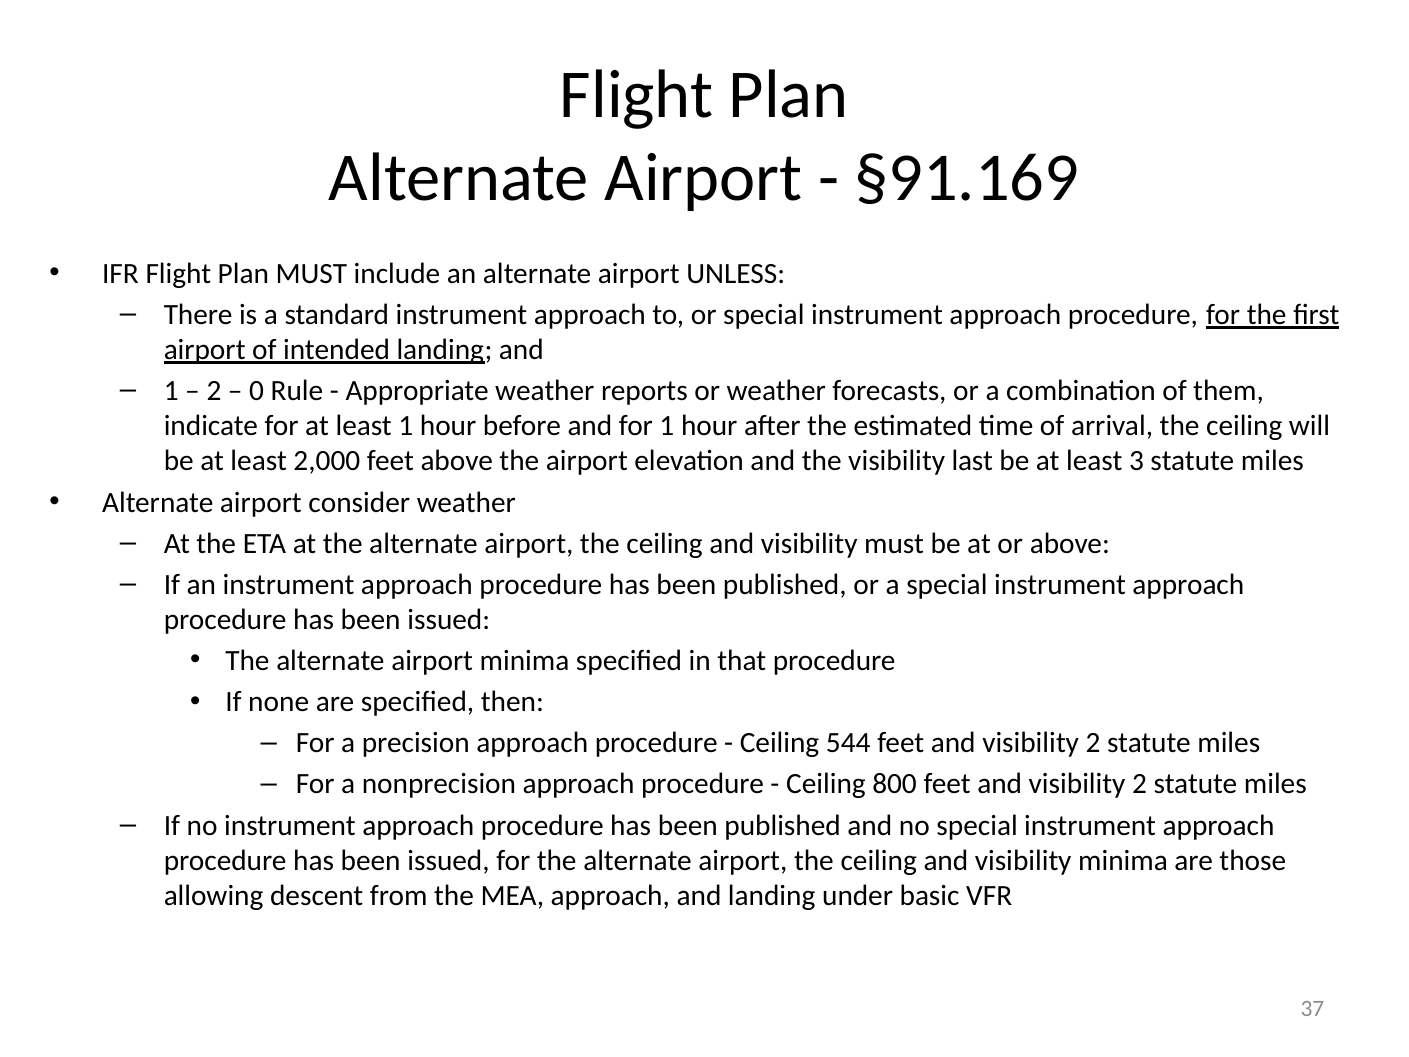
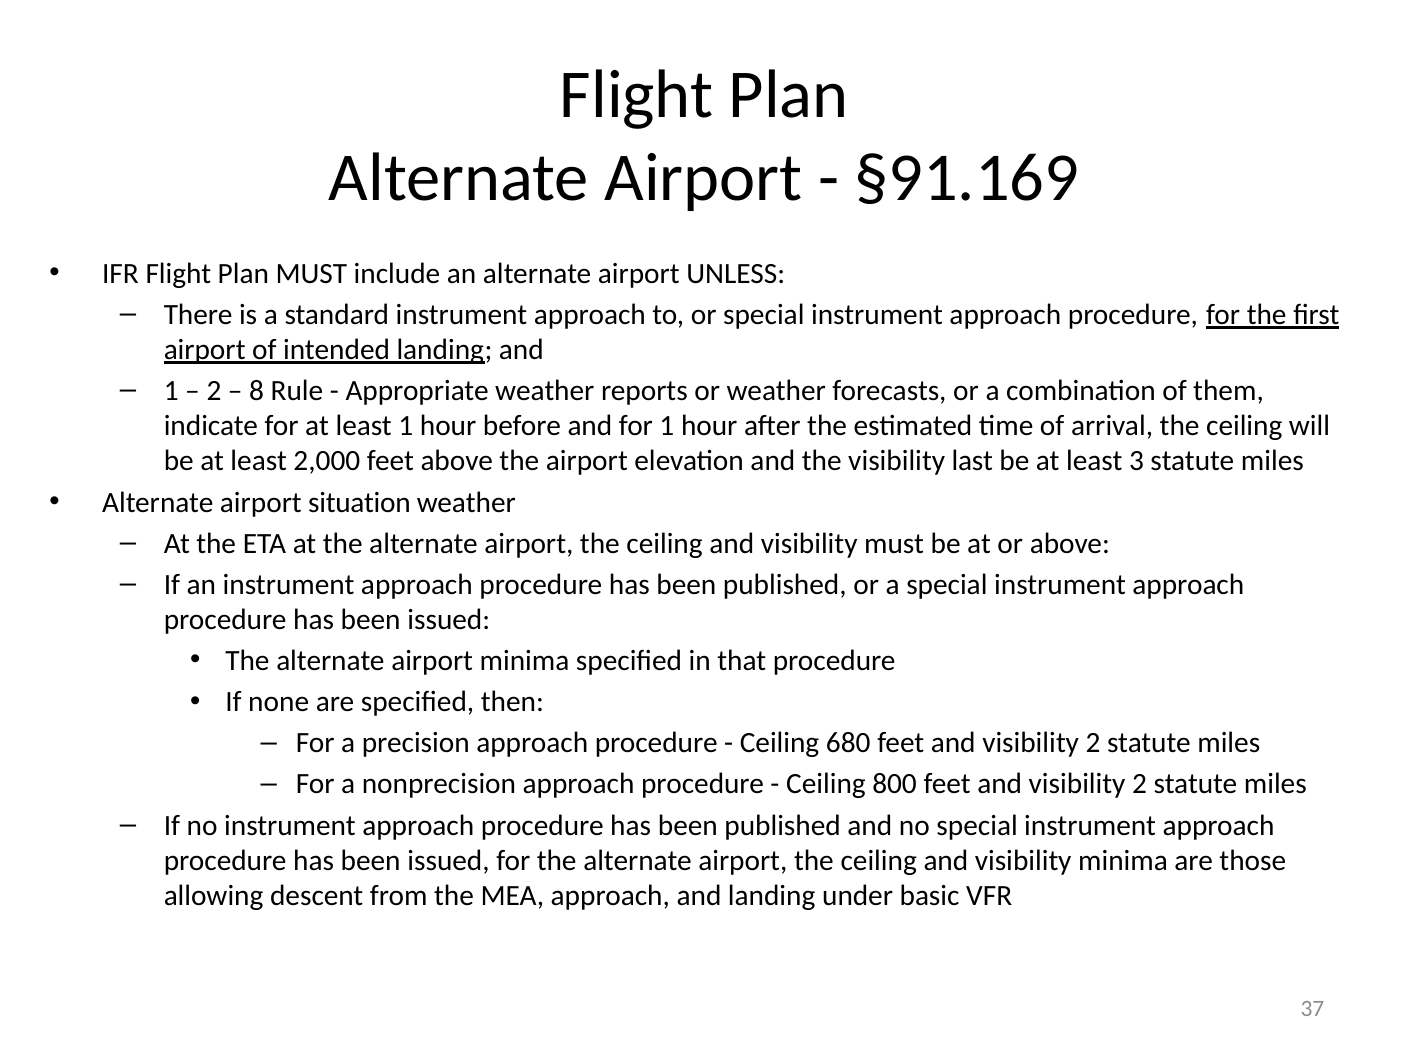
0: 0 -> 8 (257, 391)
consider: consider -> situation (359, 502)
544: 544 -> 680 (848, 743)
